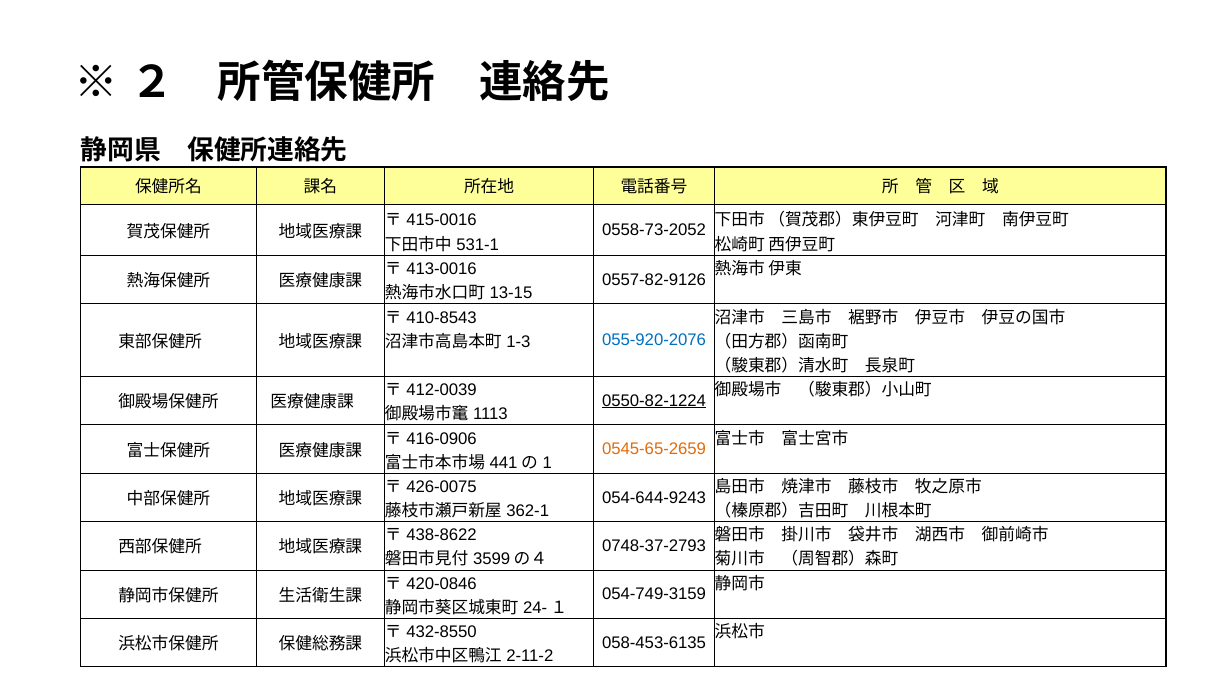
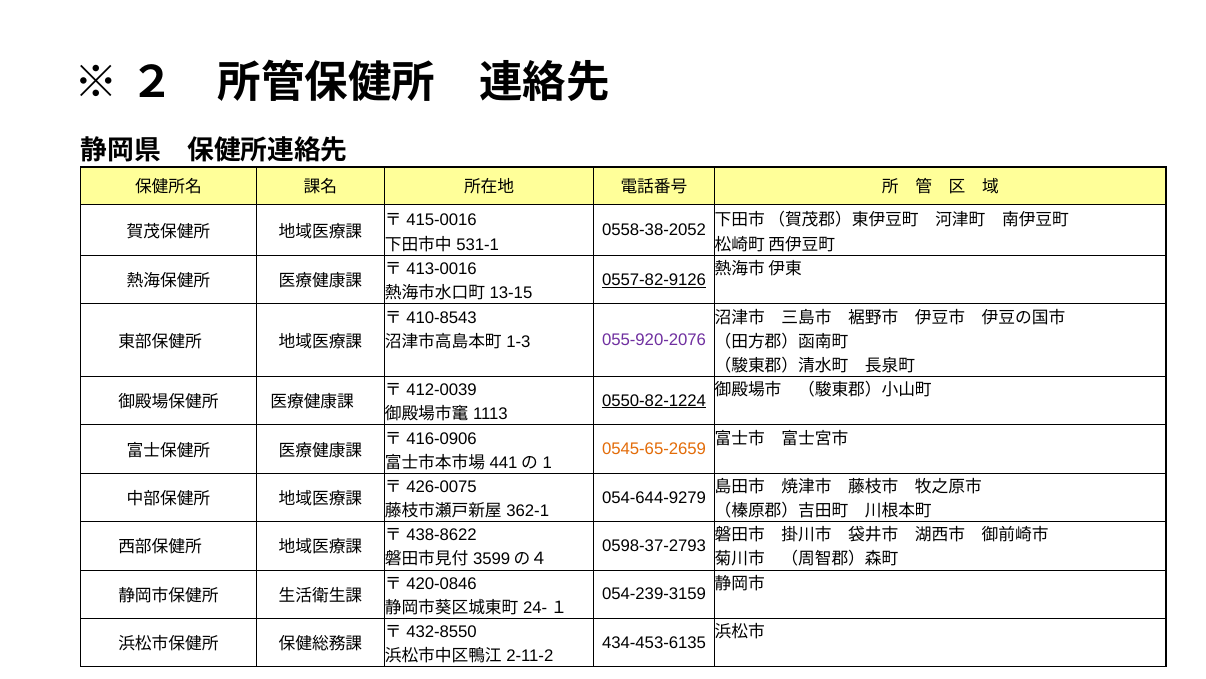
0558-73-2052: 0558-73-2052 -> 0558-38-2052 (654, 230)
0557-82-9126 underline: none -> present (654, 280)
055-920-2076 colour: blue -> purple (654, 340)
054-644-9243: 054-644-9243 -> 054-644-9279 (654, 497)
0748-37-2793: 0748-37-2793 -> 0598-37-2793 (654, 545)
054-749-3159: 054-749-3159 -> 054-239-3159 (654, 594)
058-453-6135: 058-453-6135 -> 434-453-6135 (654, 642)
